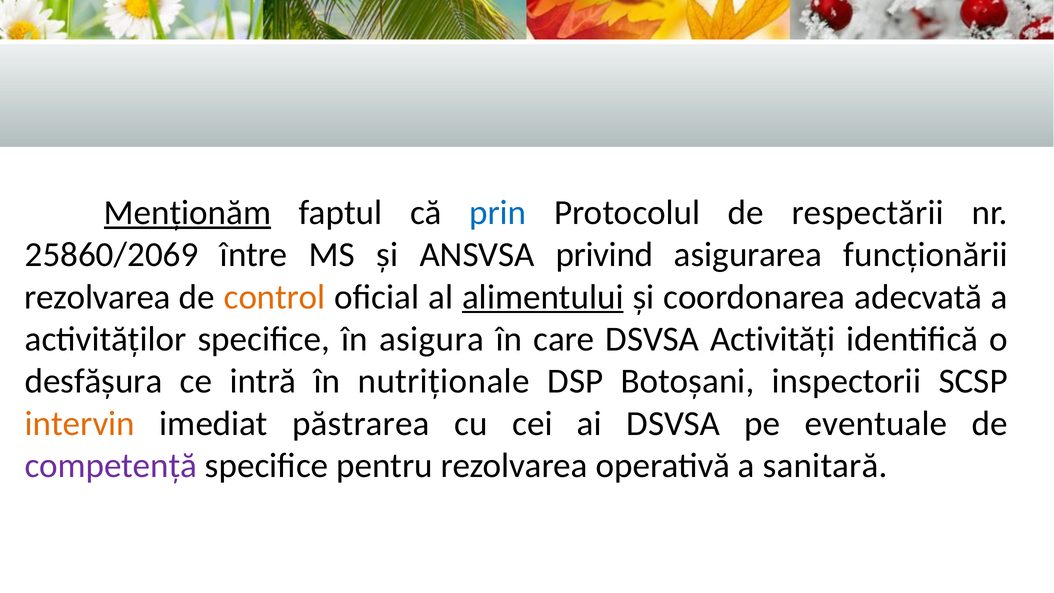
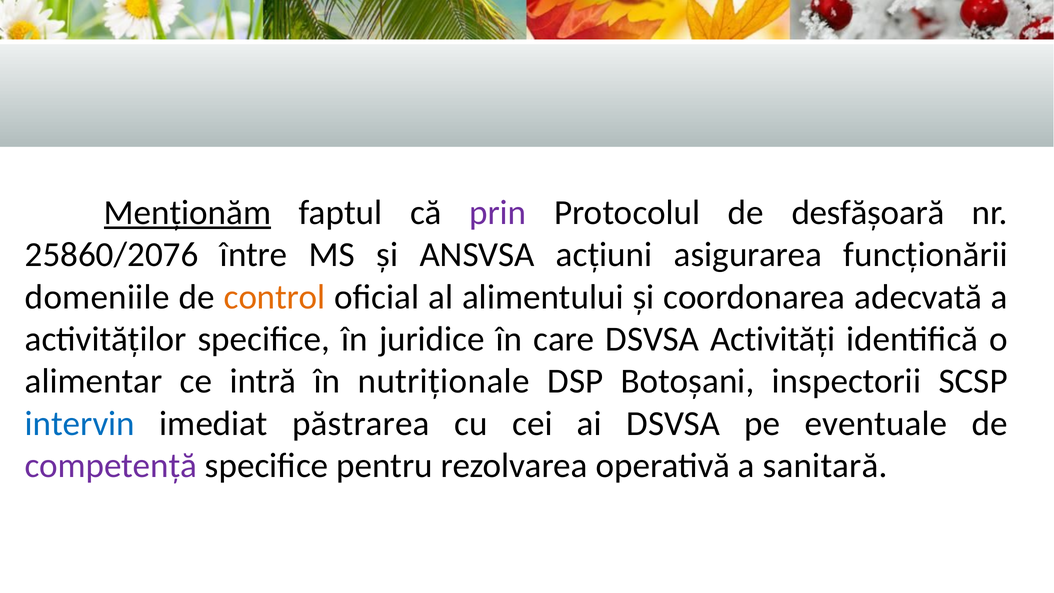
prin colour: blue -> purple (498, 213)
respectării: respectării -> desfășoară (868, 213)
25860/2069: 25860/2069 -> 25860/2076 (112, 255)
privind: privind -> acțiuni (604, 255)
rezolvarea: rezolvarea -> domeniile (97, 297)
alimentului underline: present -> none (543, 297)
asigura: asigura -> juridice (432, 339)
desfășura: desfășura -> alimentar (94, 381)
intervin colour: orange -> blue (80, 423)
